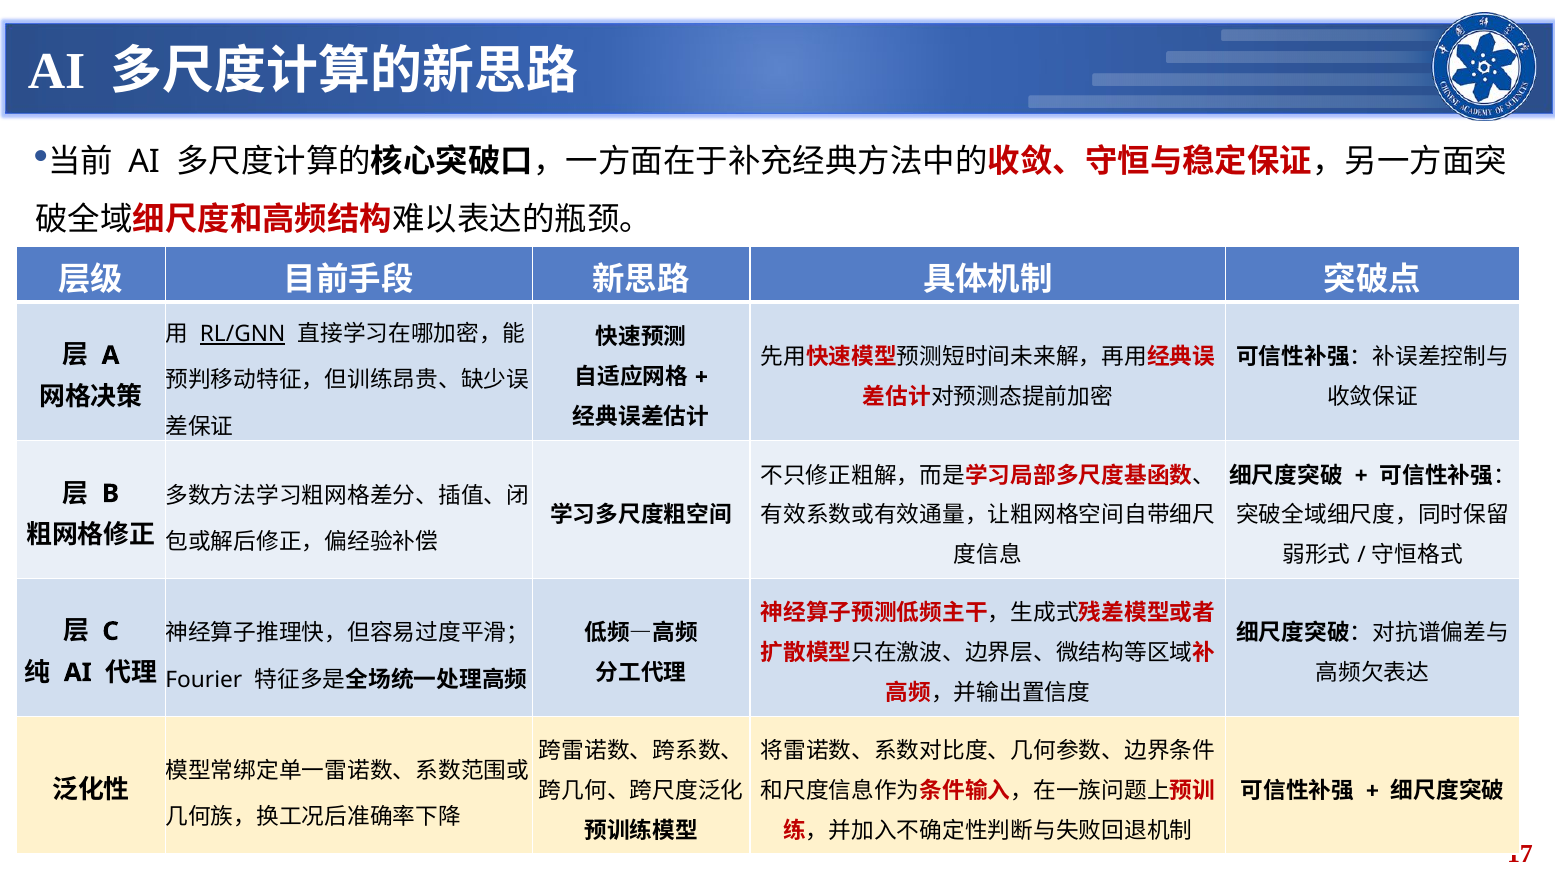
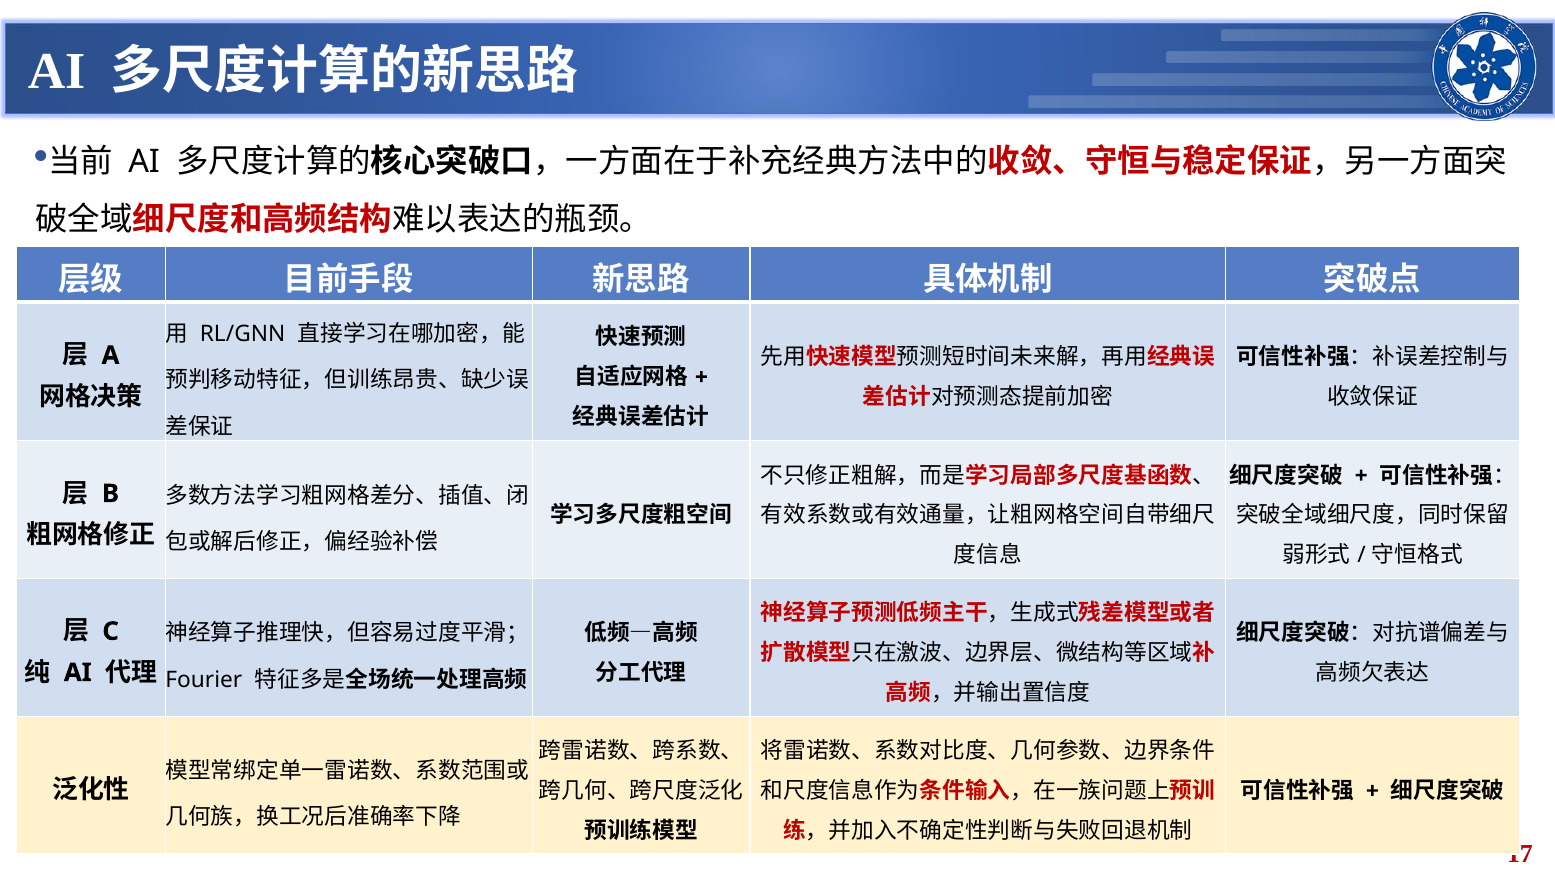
RL/GNN underline: present -> none (243, 334)
